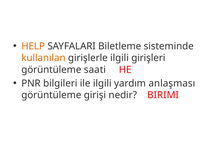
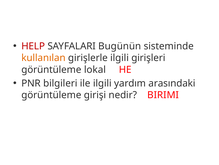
HELP colour: orange -> red (33, 46)
Biletleme: Biletleme -> Bugünün (120, 46)
saati: saati -> lokal (95, 69)
anlaşması: anlaşması -> arasındaki (172, 83)
